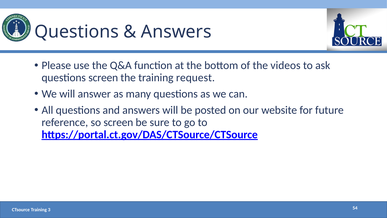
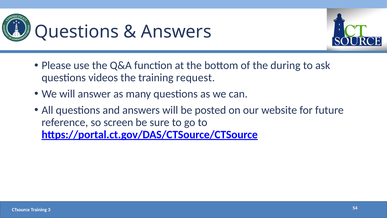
videos: videos -> during (285, 65)
questions screen: screen -> videos (103, 78)
